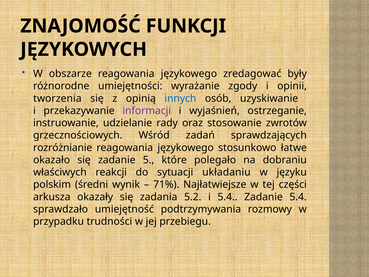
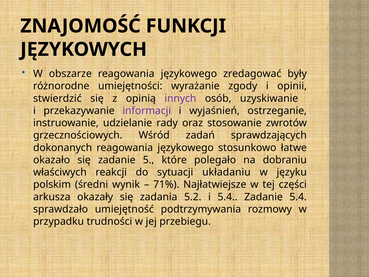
tworzenia: tworzenia -> stwierdzić (57, 98)
innych colour: blue -> purple (180, 98)
rozróżnianie: rozróżnianie -> dokonanych (63, 147)
